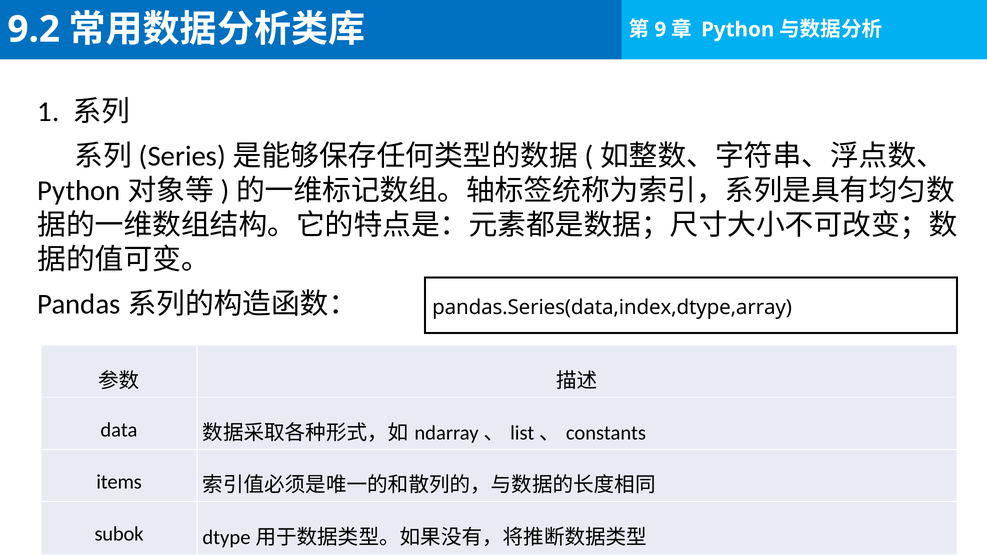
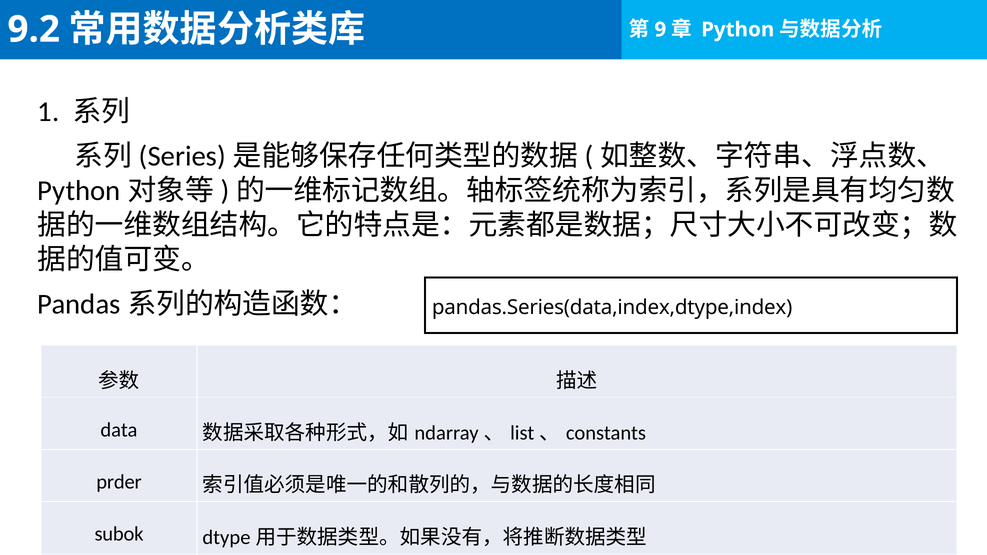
pandas.Series(data,index,dtype,array: pandas.Series(data,index,dtype,array -> pandas.Series(data,index,dtype,index (612, 307)
items: items -> prder (119, 482)
